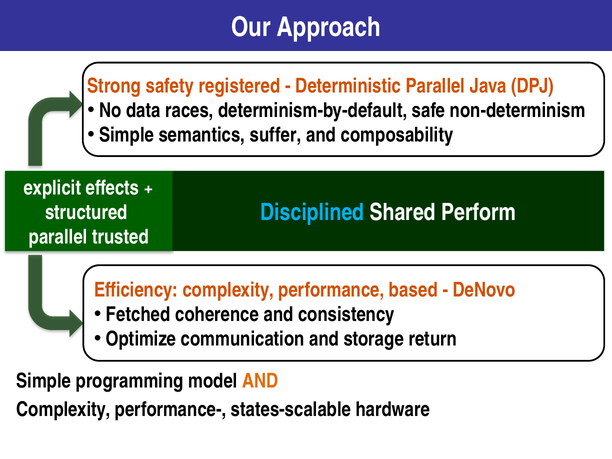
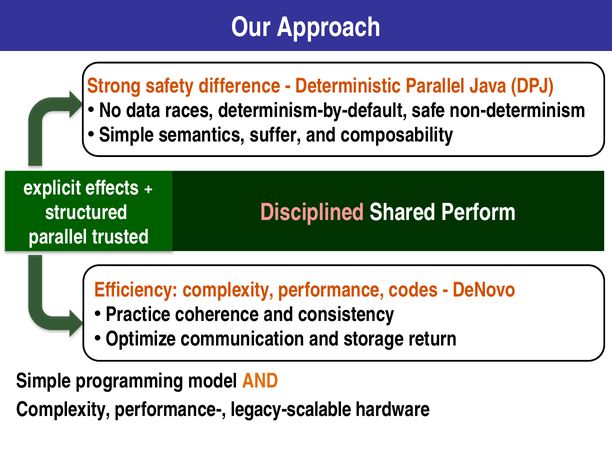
registered: registered -> difference (240, 86)
Disciplined colour: light blue -> pink (312, 213)
based: based -> codes (413, 290)
Fetched: Fetched -> Practice (138, 314)
states-scalable: states-scalable -> legacy-scalable (291, 409)
